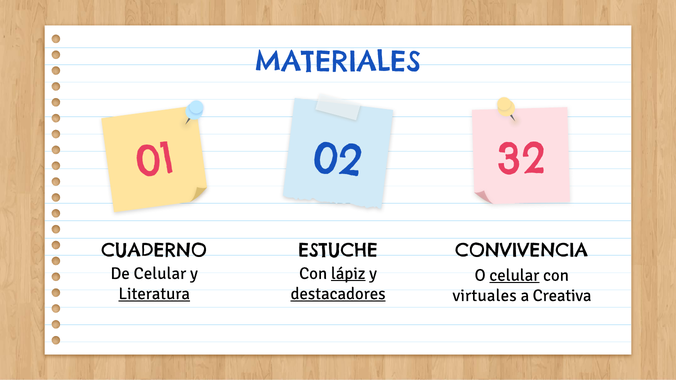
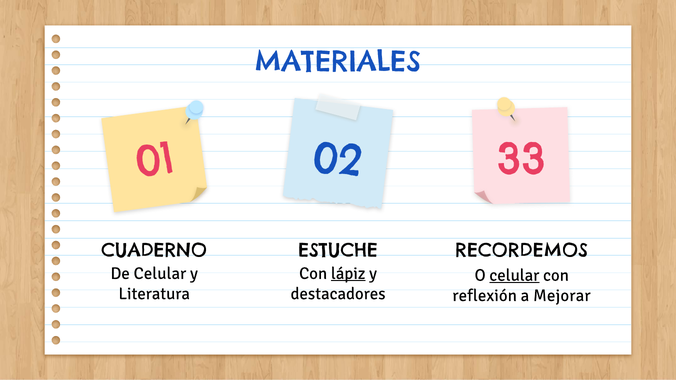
32: 32 -> 33 (522, 160)
CONVIVENCIA: CONVIVENCIA -> RECORDEMOS (522, 251)
Literatura underline: present -> none (154, 294)
destacadores underline: present -> none (338, 294)
virtuales: virtuales -> reflexión (485, 296)
Creativa: Creativa -> Mejorar (562, 296)
